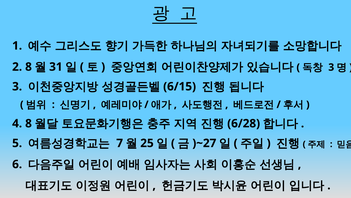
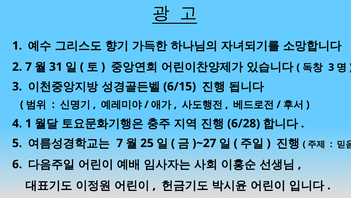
2 8: 8 -> 7 (29, 67)
4 8: 8 -> 1 (29, 123)
